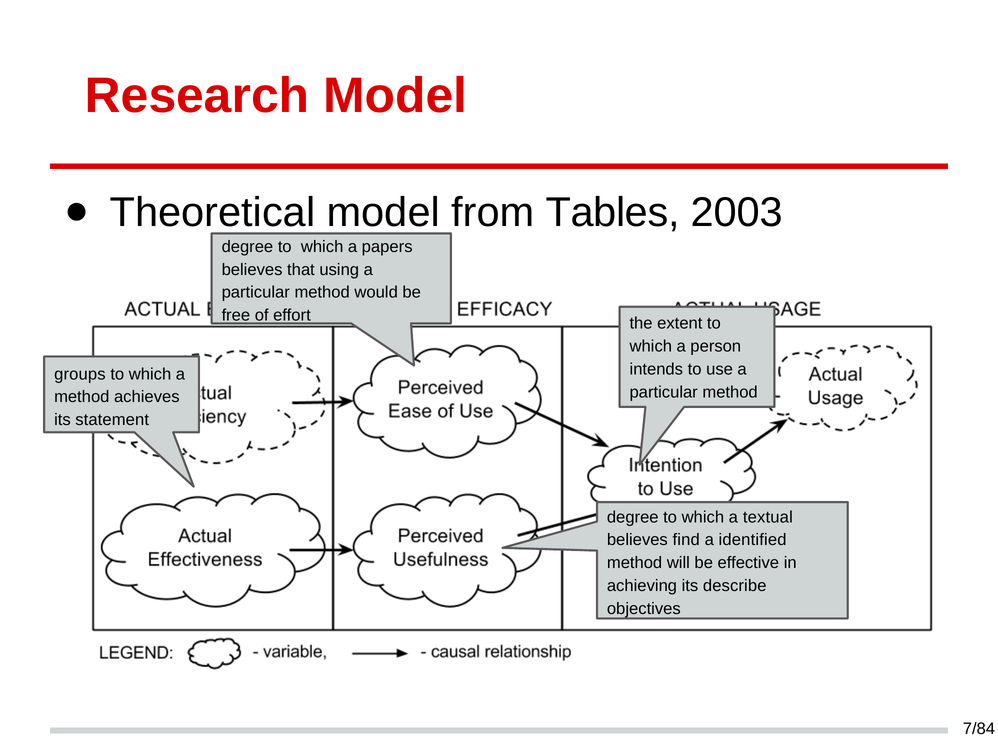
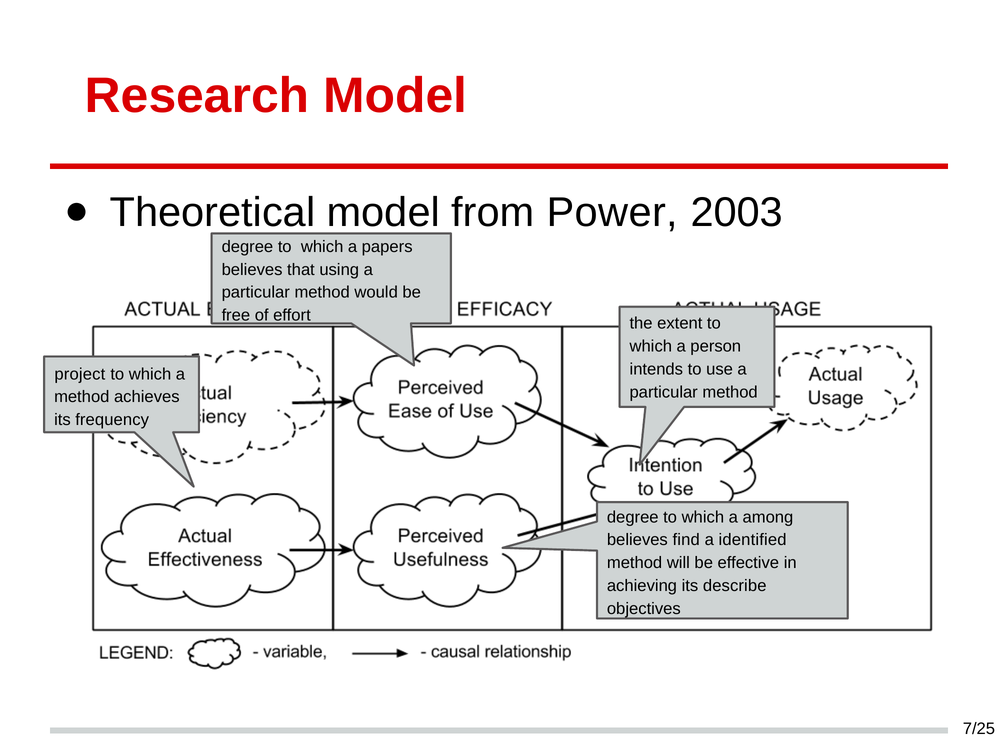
Tables: Tables -> Power (612, 212)
groups: groups -> project (80, 374)
statement: statement -> frequency (112, 420)
textual: textual -> among (768, 517)
7/84: 7/84 -> 7/25 (979, 729)
